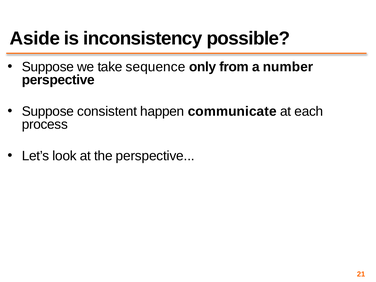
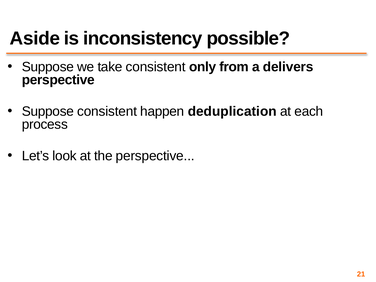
take sequence: sequence -> consistent (156, 67)
number: number -> delivers (288, 67)
communicate: communicate -> deduplication (232, 111)
